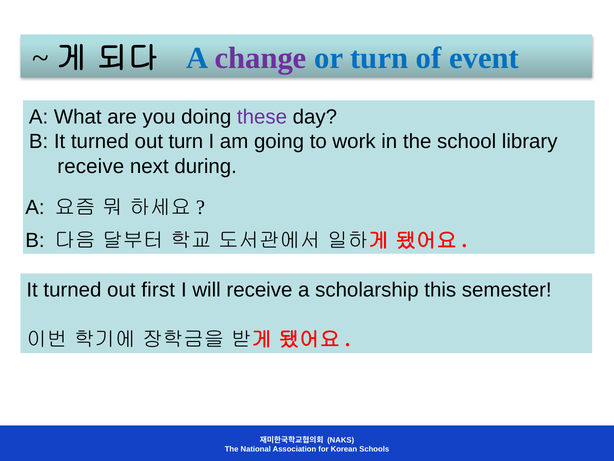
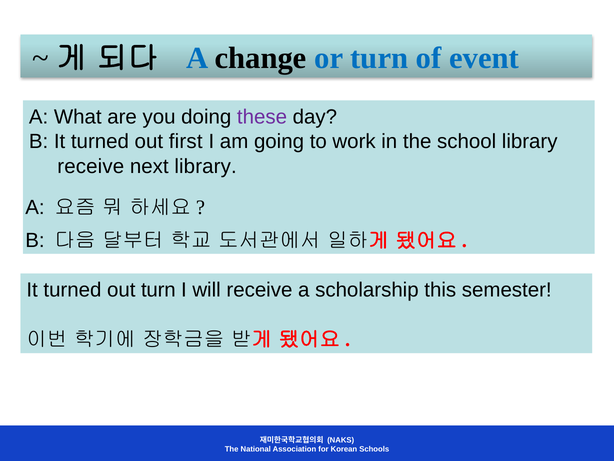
change colour: purple -> black (261, 58)
out turn: turn -> first (186, 141)
next during: during -> library (206, 166)
out first: first -> turn (158, 290)
